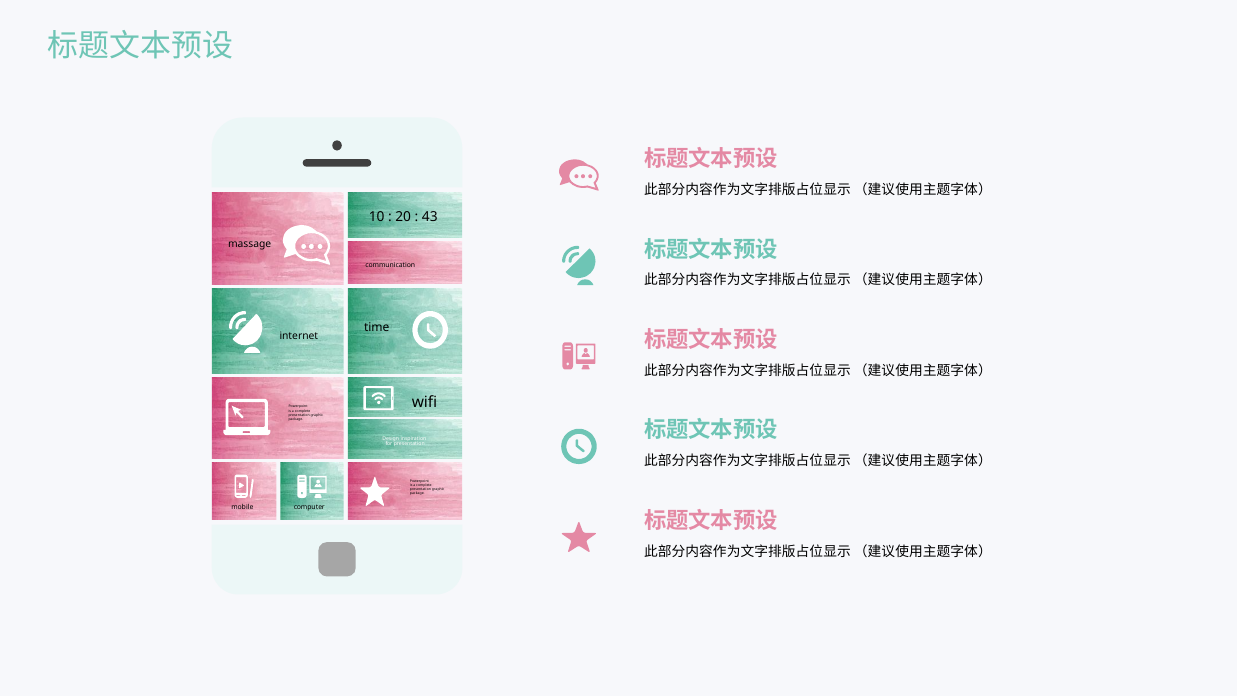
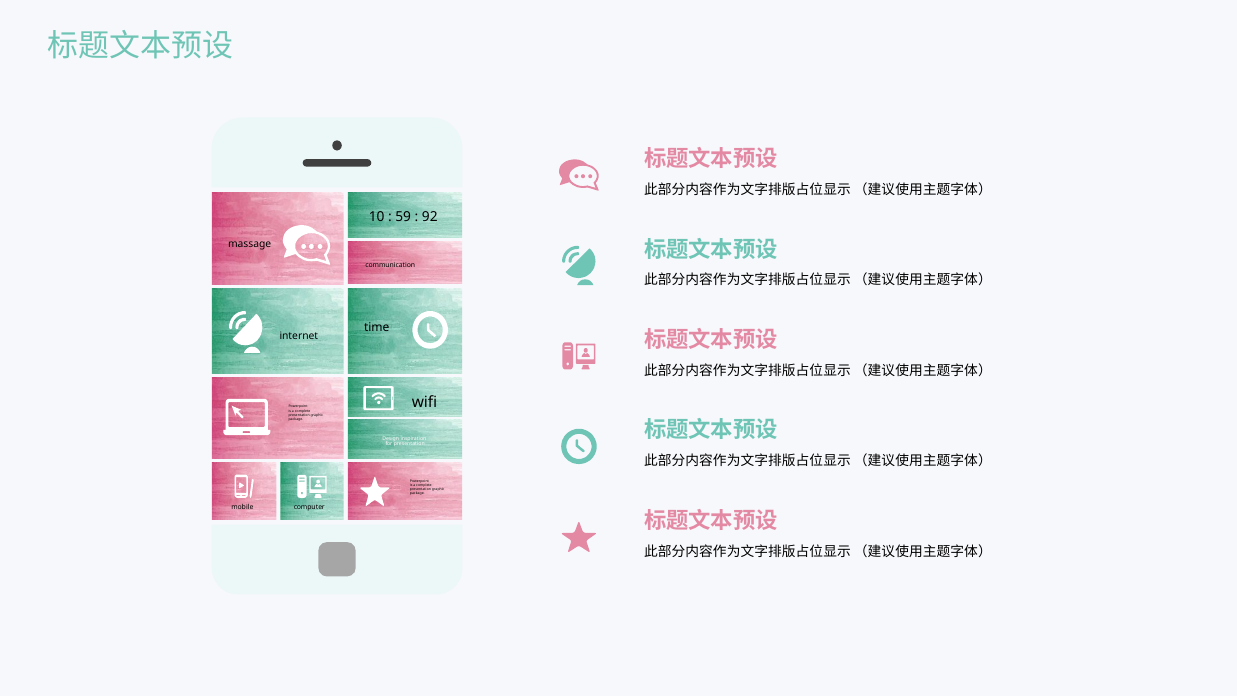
20: 20 -> 59 (403, 217)
43: 43 -> 92 (430, 217)
